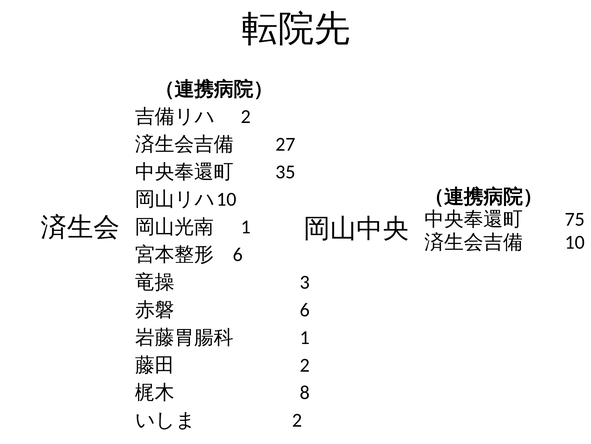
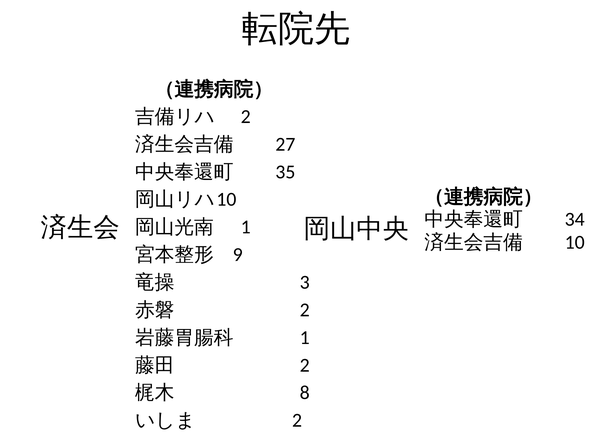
75: 75 -> 34 (575, 219)
6: 6 -> 9 (238, 254)
6: 6 -> 2 (305, 309)
